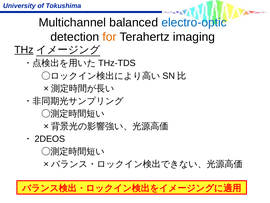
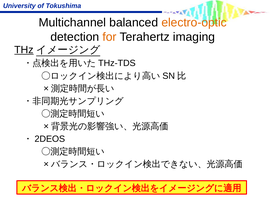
electro-optic colour: blue -> orange (194, 22)
